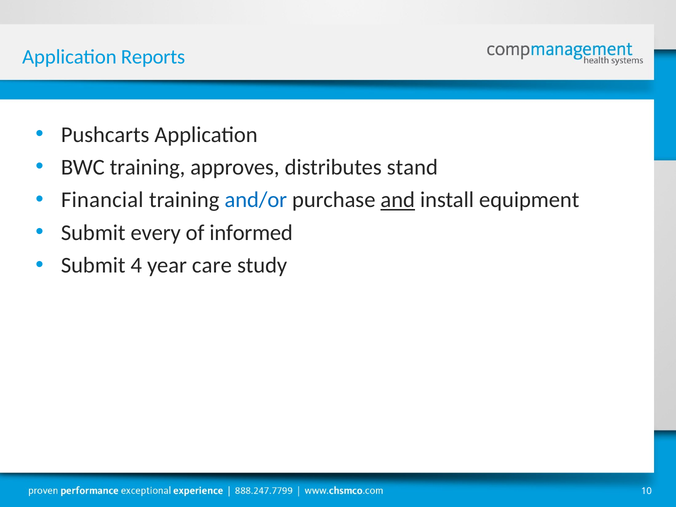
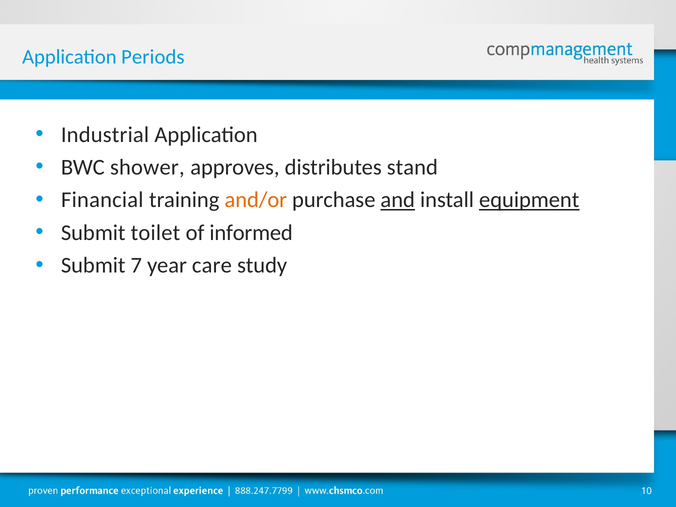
Reports: Reports -> Periods (153, 57)
Pushcarts: Pushcarts -> Industrial (105, 135)
BWC training: training -> shower (147, 167)
and/or colour: blue -> orange (256, 200)
equipment underline: none -> present (529, 200)
every: every -> toilet (155, 233)
4: 4 -> 7 (136, 265)
